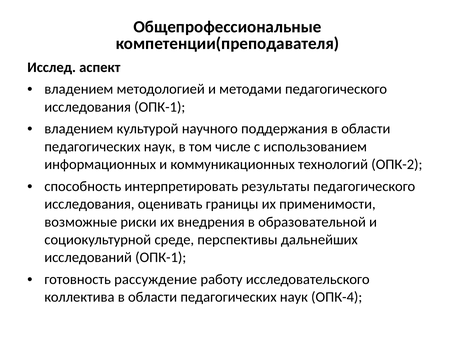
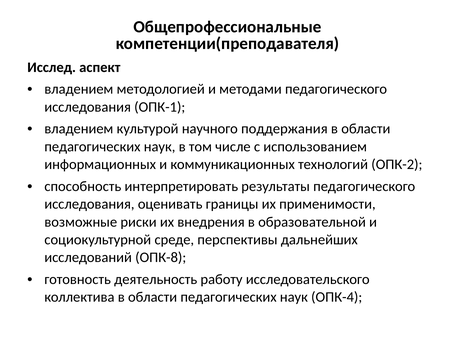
исследований ОПК-1: ОПК-1 -> ОПК-8 (161, 258)
рассуждение: рассуждение -> деятельность (156, 280)
